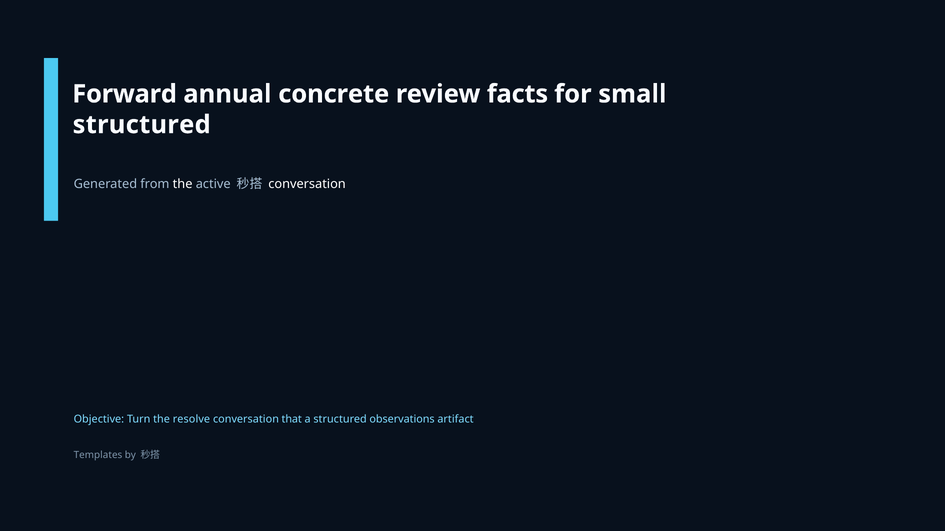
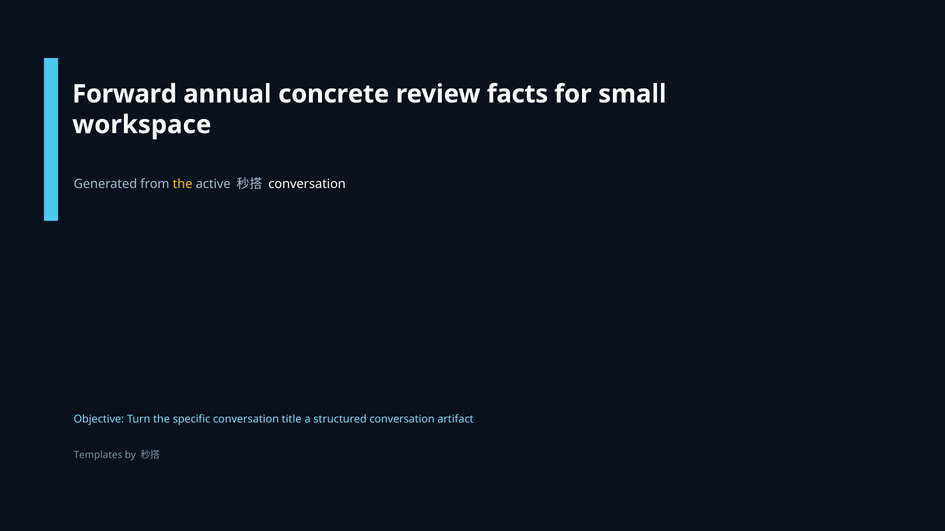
structured: structured -> workspace (142, 125)
the colour: white -> yellow (183, 184)
resolve: resolve -> specific (192, 420)
that: that -> title (292, 420)
structured observations: observations -> conversation (402, 420)
